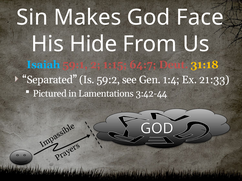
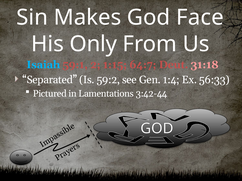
Hide: Hide -> Only (93, 44)
31:18 colour: yellow -> pink (205, 65)
21:33: 21:33 -> 56:33 (214, 80)
